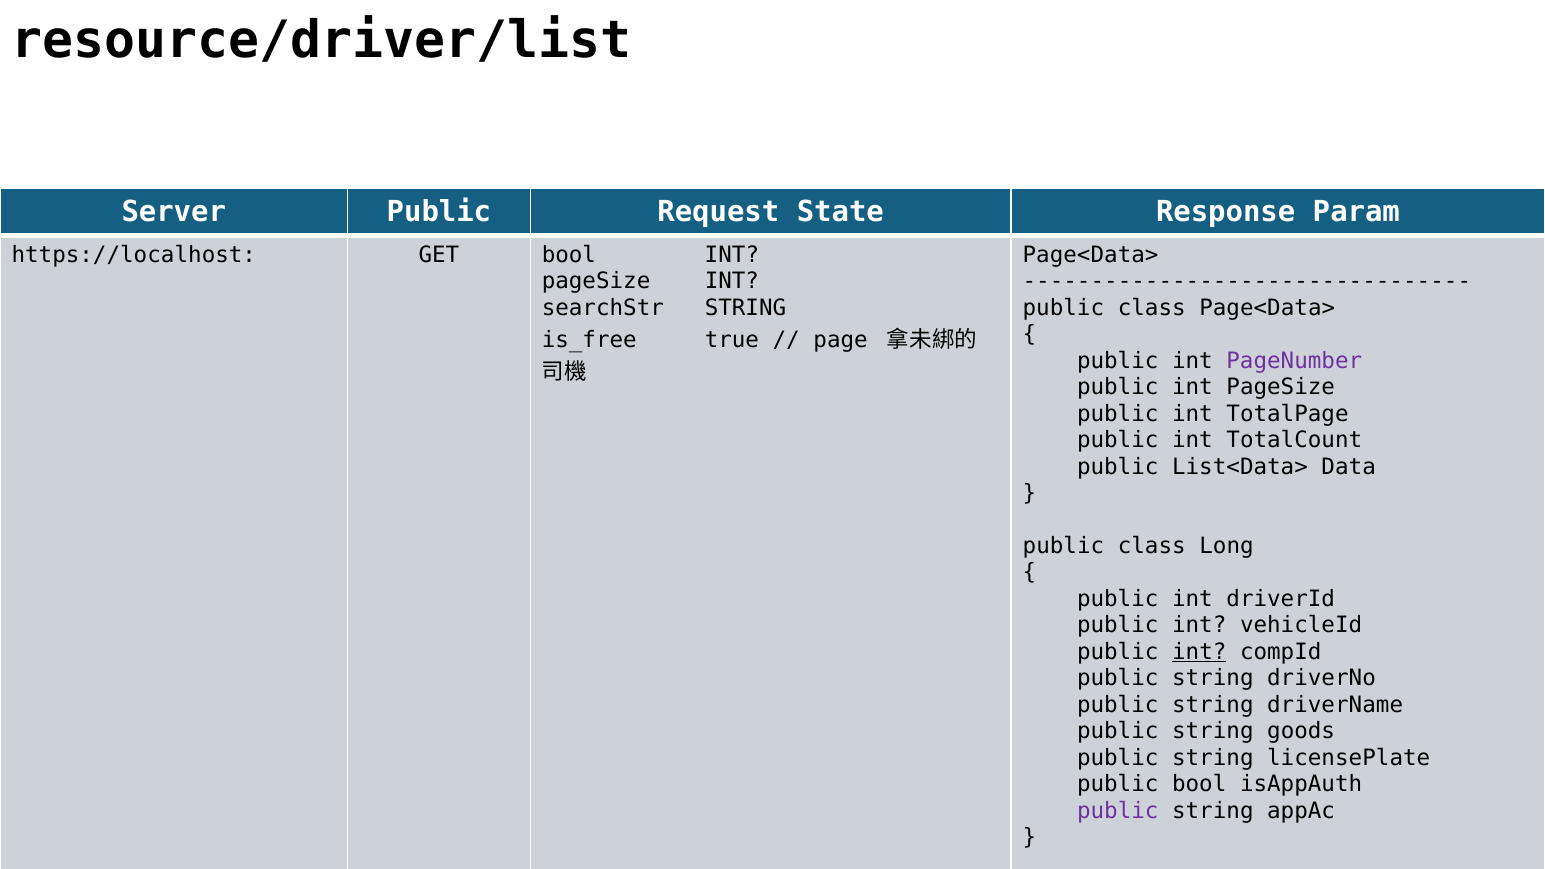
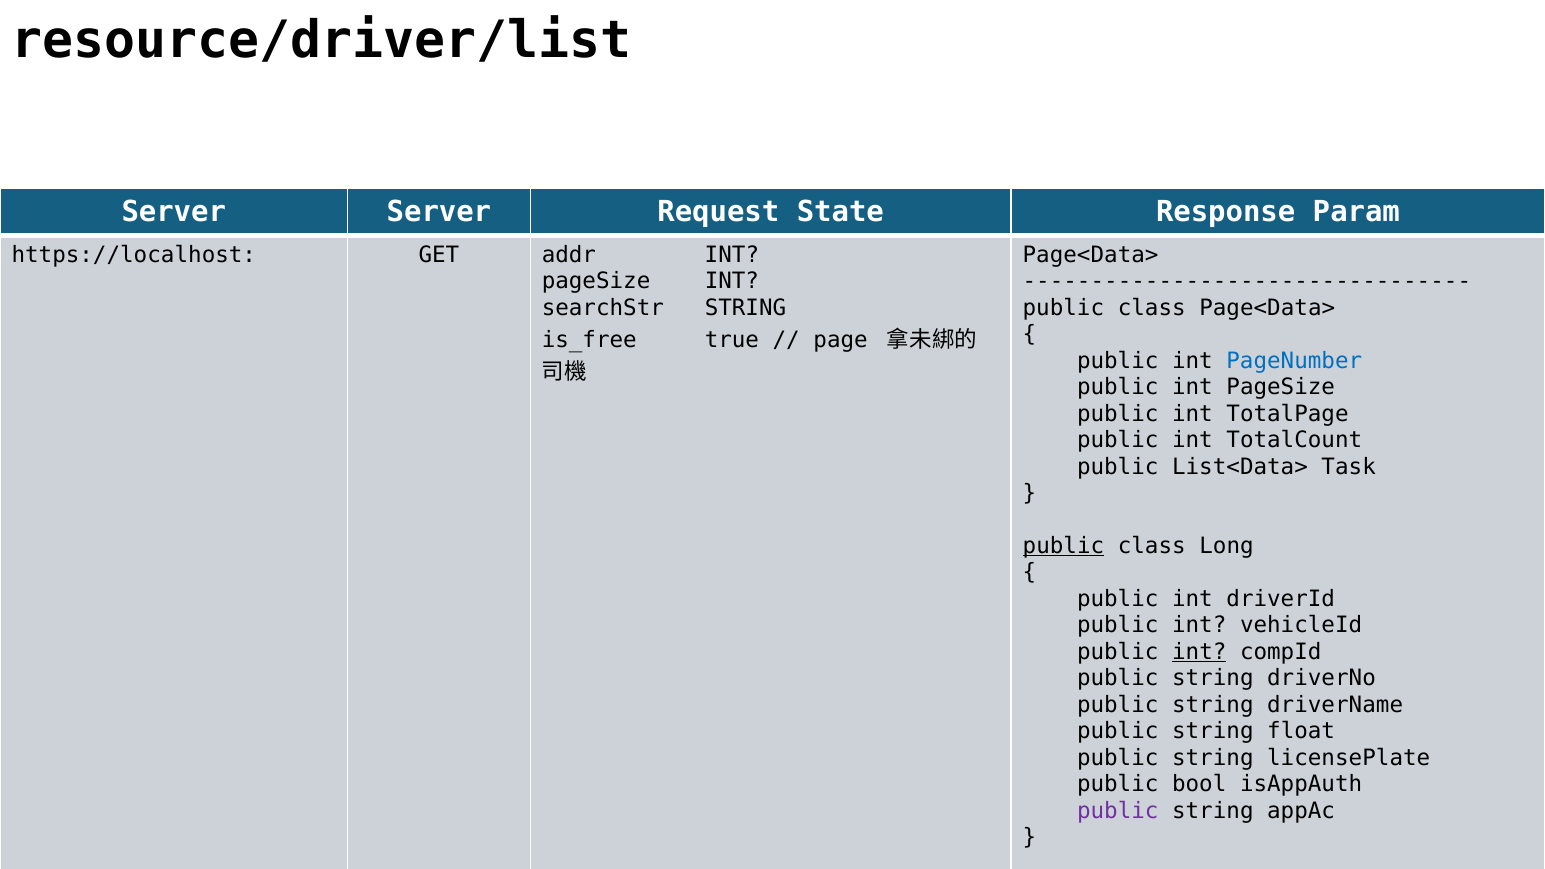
Server Public: Public -> Server (439, 212)
GET bool: bool -> addr (569, 255)
PageNumber colour: purple -> blue (1294, 361)
Data: Data -> Task (1349, 467)
public underline: none -> present (1063, 546)
goods: goods -> float (1301, 731)
